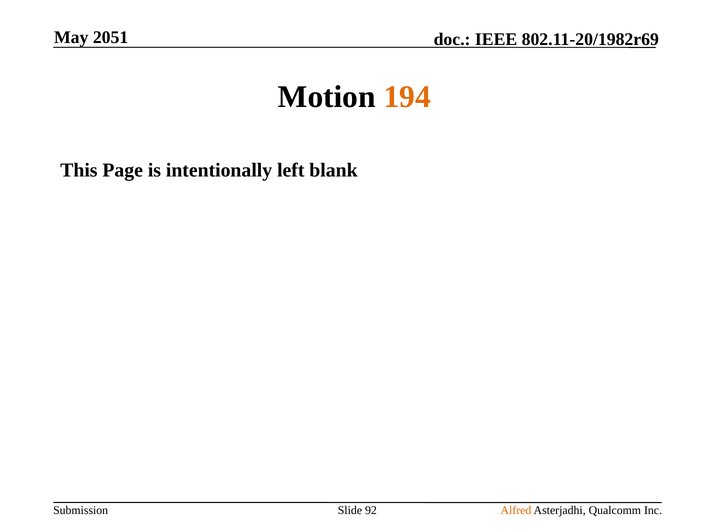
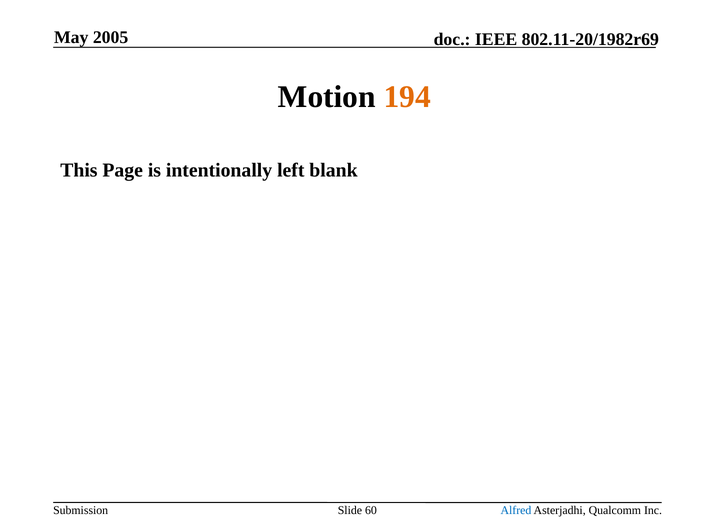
2051: 2051 -> 2005 (111, 38)
92: 92 -> 60 (371, 510)
Alfred colour: orange -> blue (516, 510)
